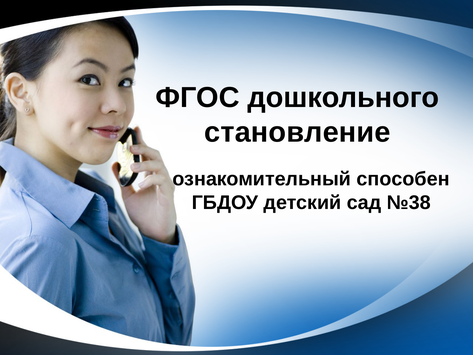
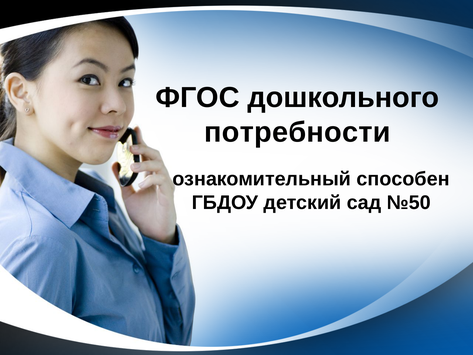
становление: становление -> потребности (297, 132)
№38: №38 -> №50 (409, 202)
